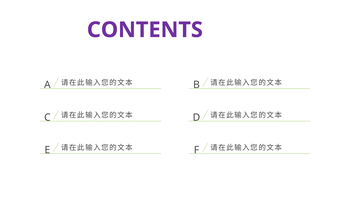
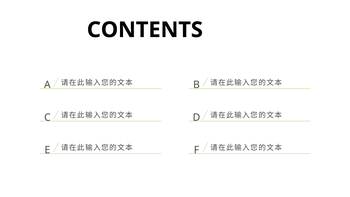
CONTENTS colour: purple -> black (145, 30)
